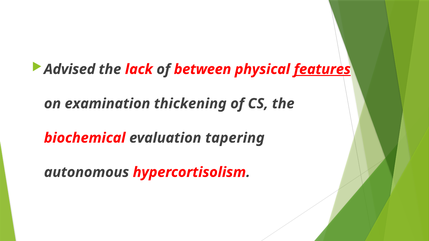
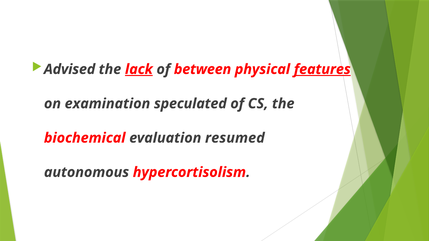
lack underline: none -> present (139, 69)
thickening: thickening -> speculated (190, 104)
tapering: tapering -> resumed (235, 138)
